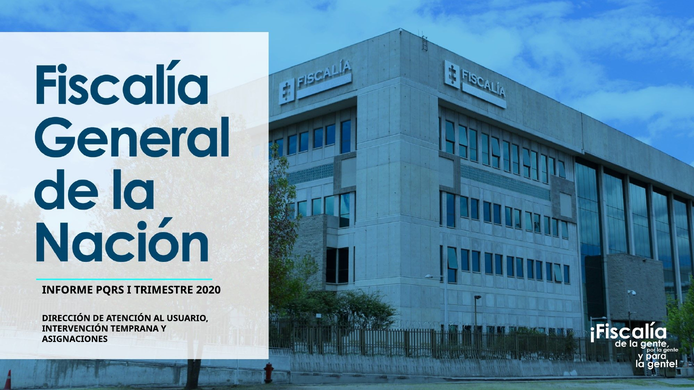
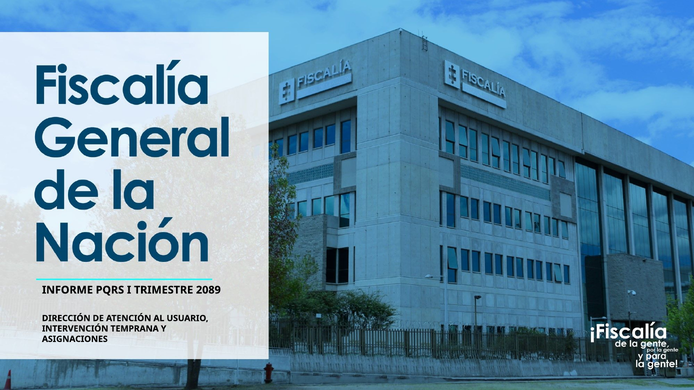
2020: 2020 -> 2089 (208, 290)
